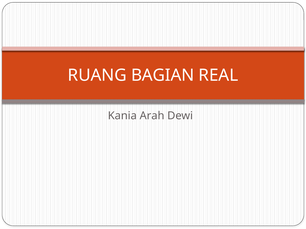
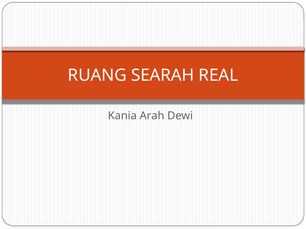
BAGIAN: BAGIAN -> SEARAH (163, 75)
